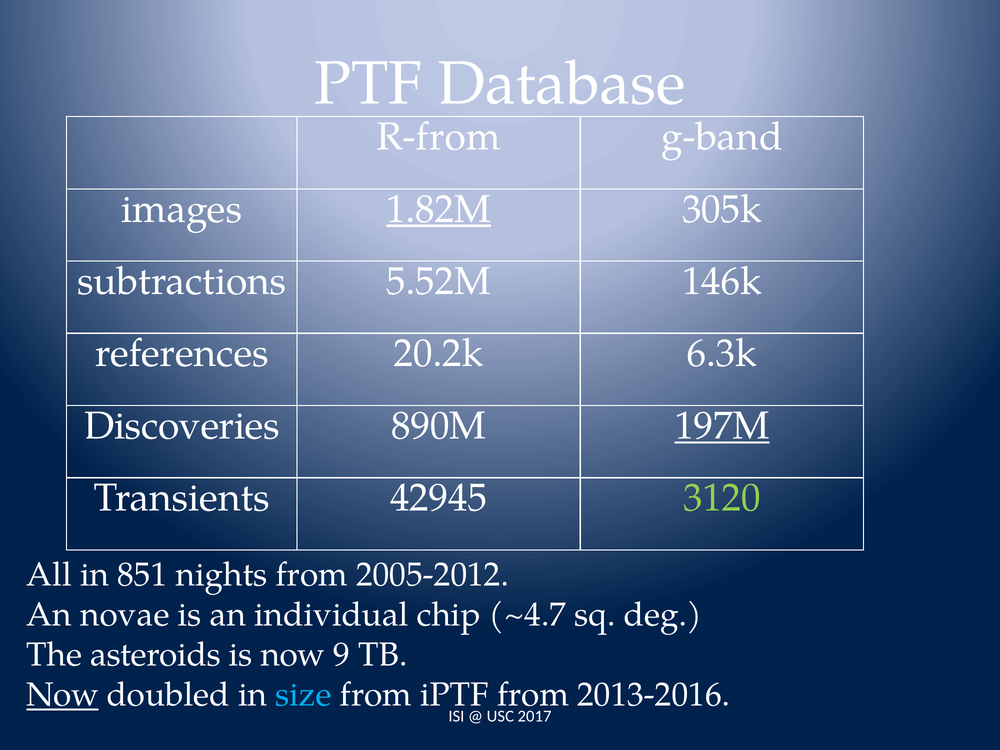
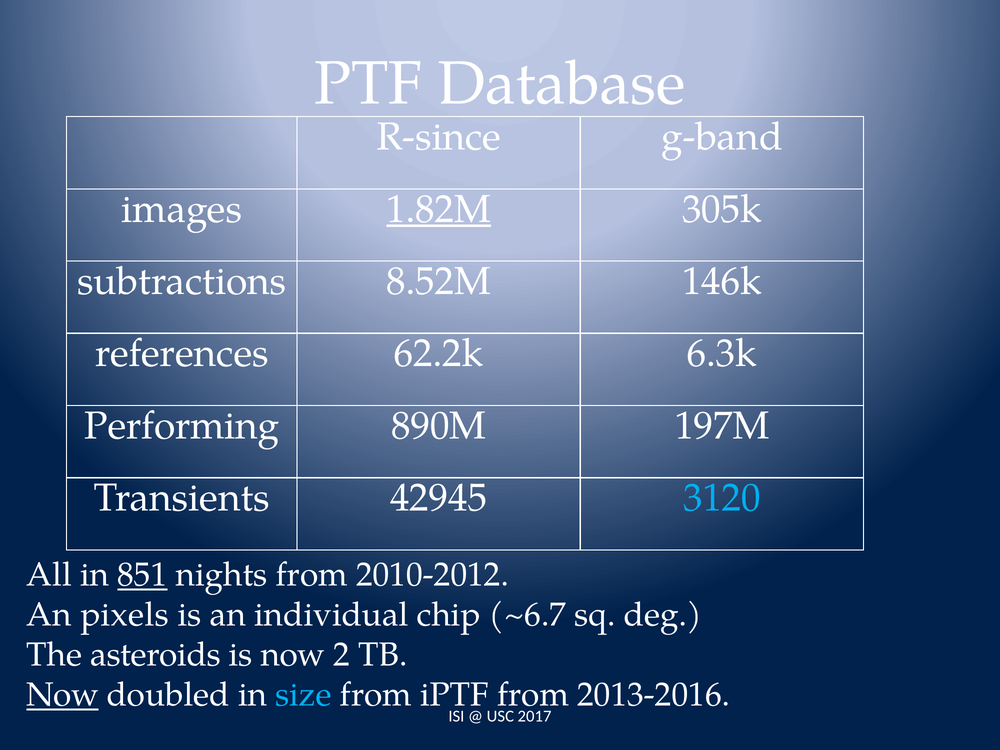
R-from: R-from -> R-since (439, 137)
5.52M: 5.52M -> 8.52M (439, 281)
20.2k: 20.2k -> 62.2k (439, 354)
Discoveries: Discoveries -> Performing (182, 426)
197M underline: present -> none (722, 426)
3120 colour: light green -> light blue (722, 498)
851 underline: none -> present (142, 575)
2005-2012: 2005-2012 -> 2010-2012 (433, 575)
novae: novae -> pixels (125, 615)
~4.7: ~4.7 -> ~6.7 (527, 615)
9: 9 -> 2 (342, 655)
